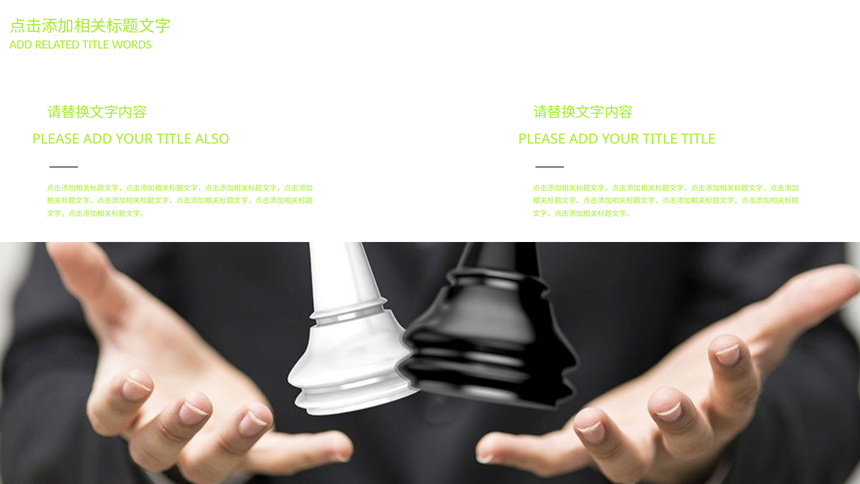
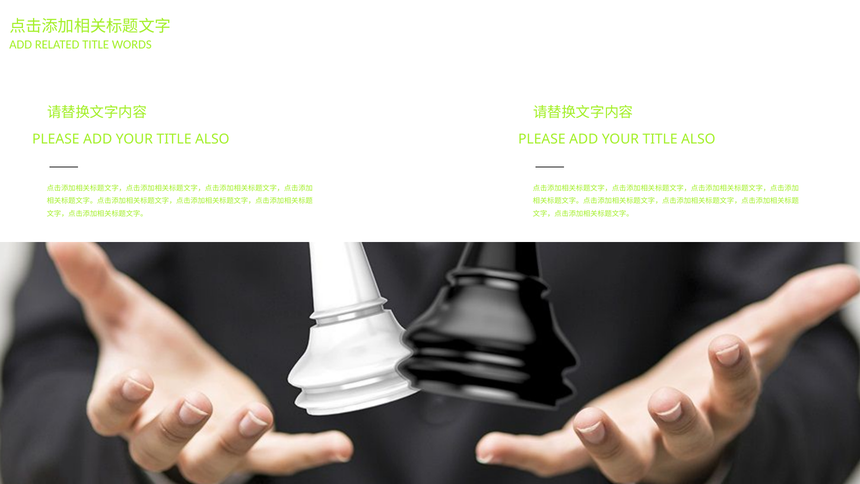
TITLE: TITLE -> ALSO (698, 139)
